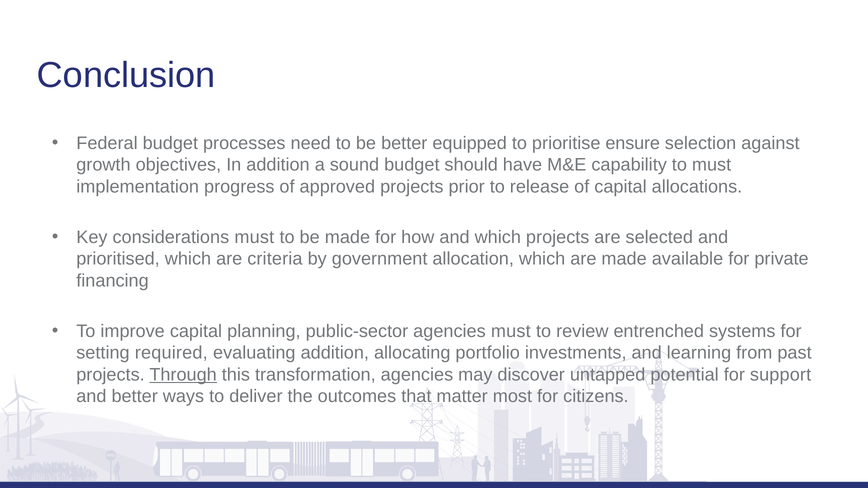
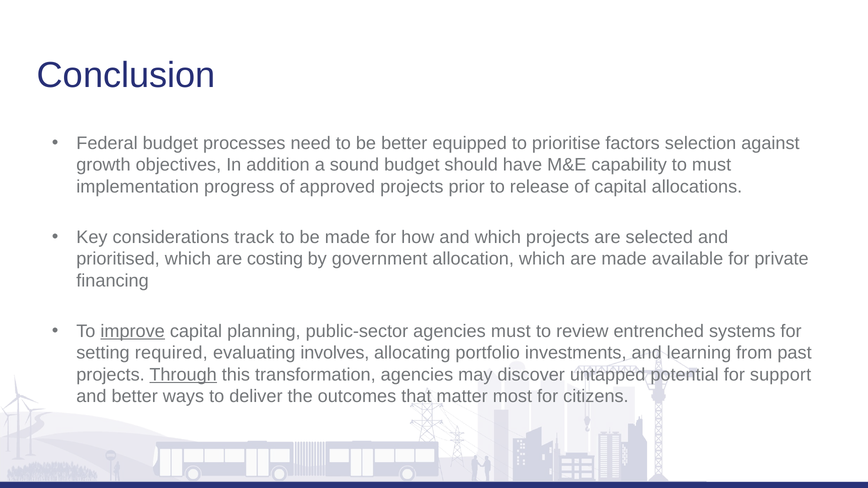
ensure: ensure -> factors (633, 143)
considerations must: must -> track (254, 237)
criteria: criteria -> costing (275, 259)
improve underline: none -> present (133, 331)
evaluating addition: addition -> involves (335, 353)
